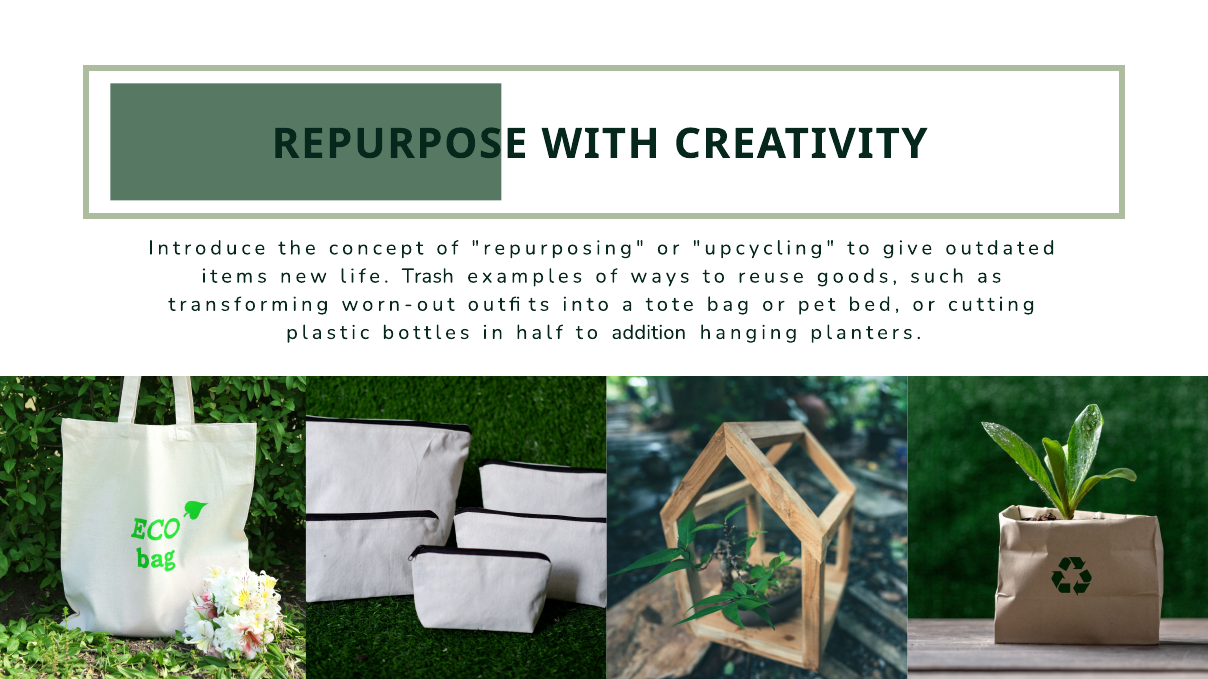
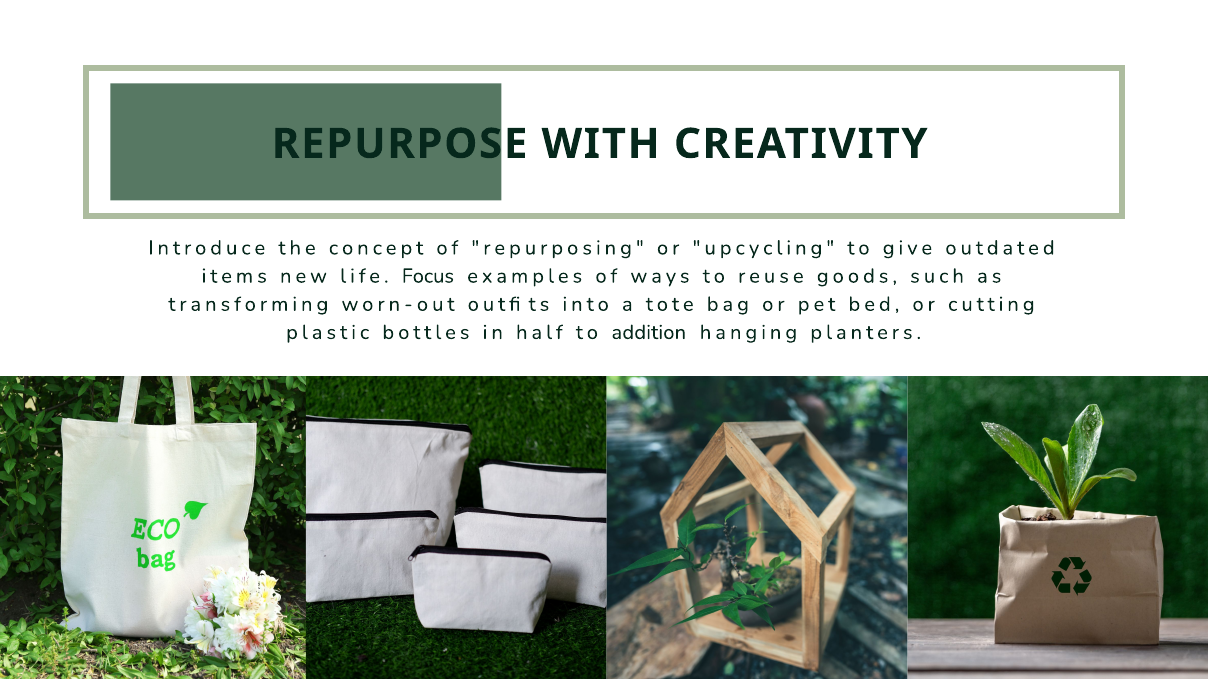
Trash: Trash -> Focus (428, 276)
